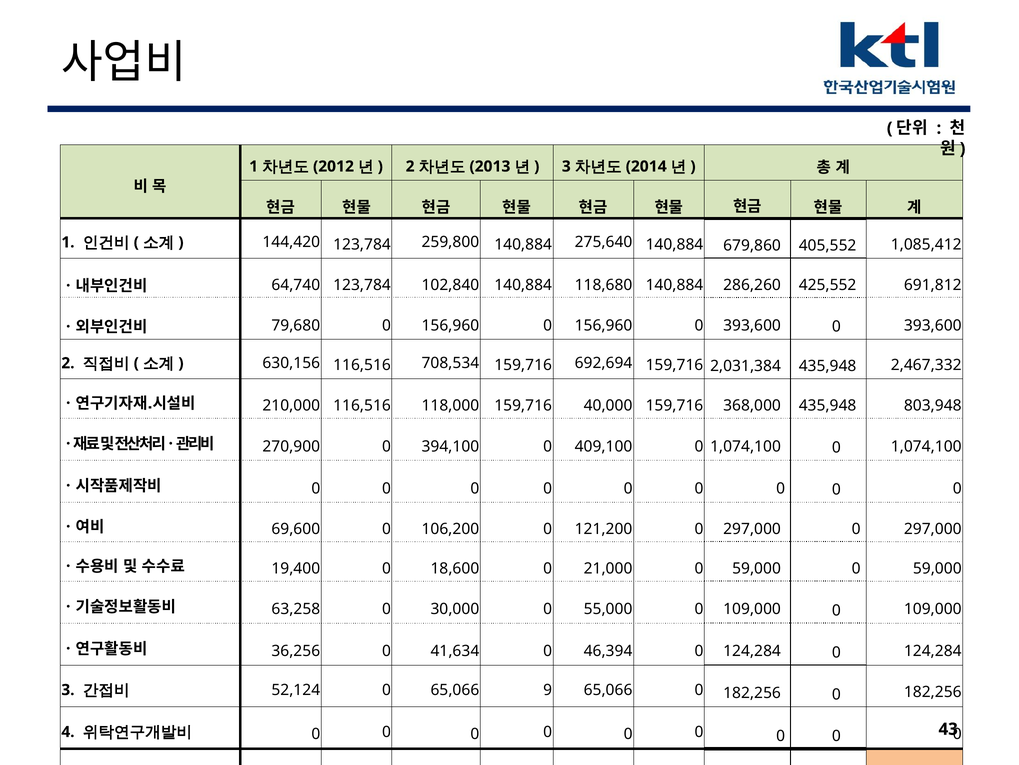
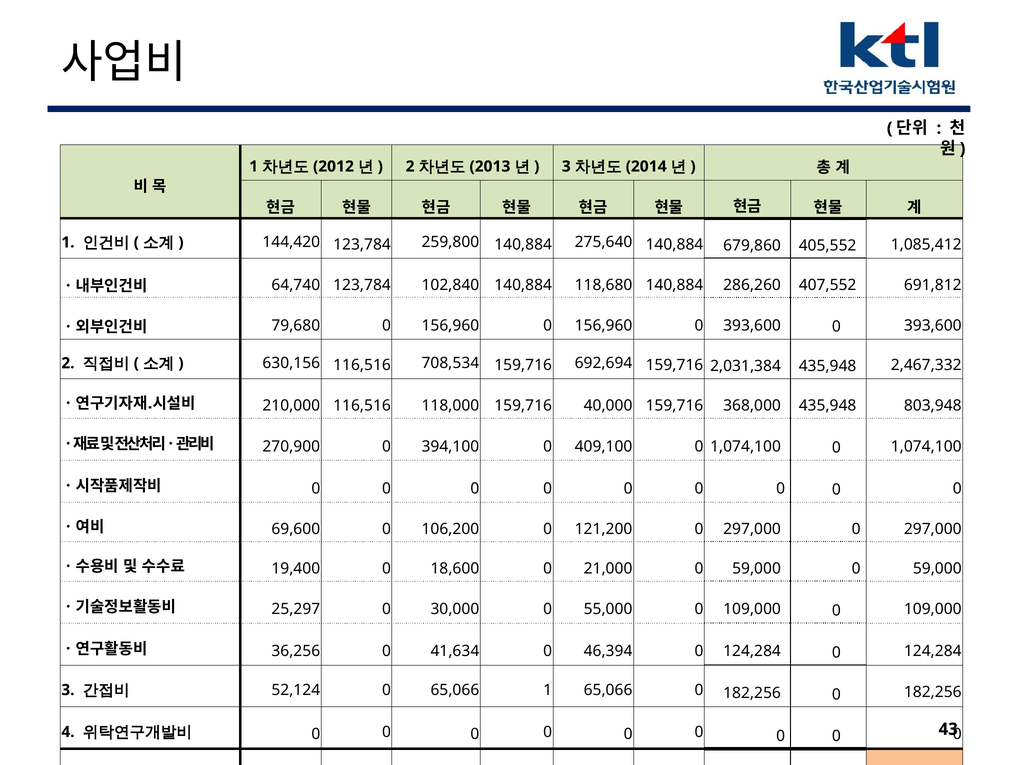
425,552: 425,552 -> 407,552 (828, 285)
63,258: 63,258 -> 25,297 (296, 609)
65,066 9: 9 -> 1 (548, 689)
